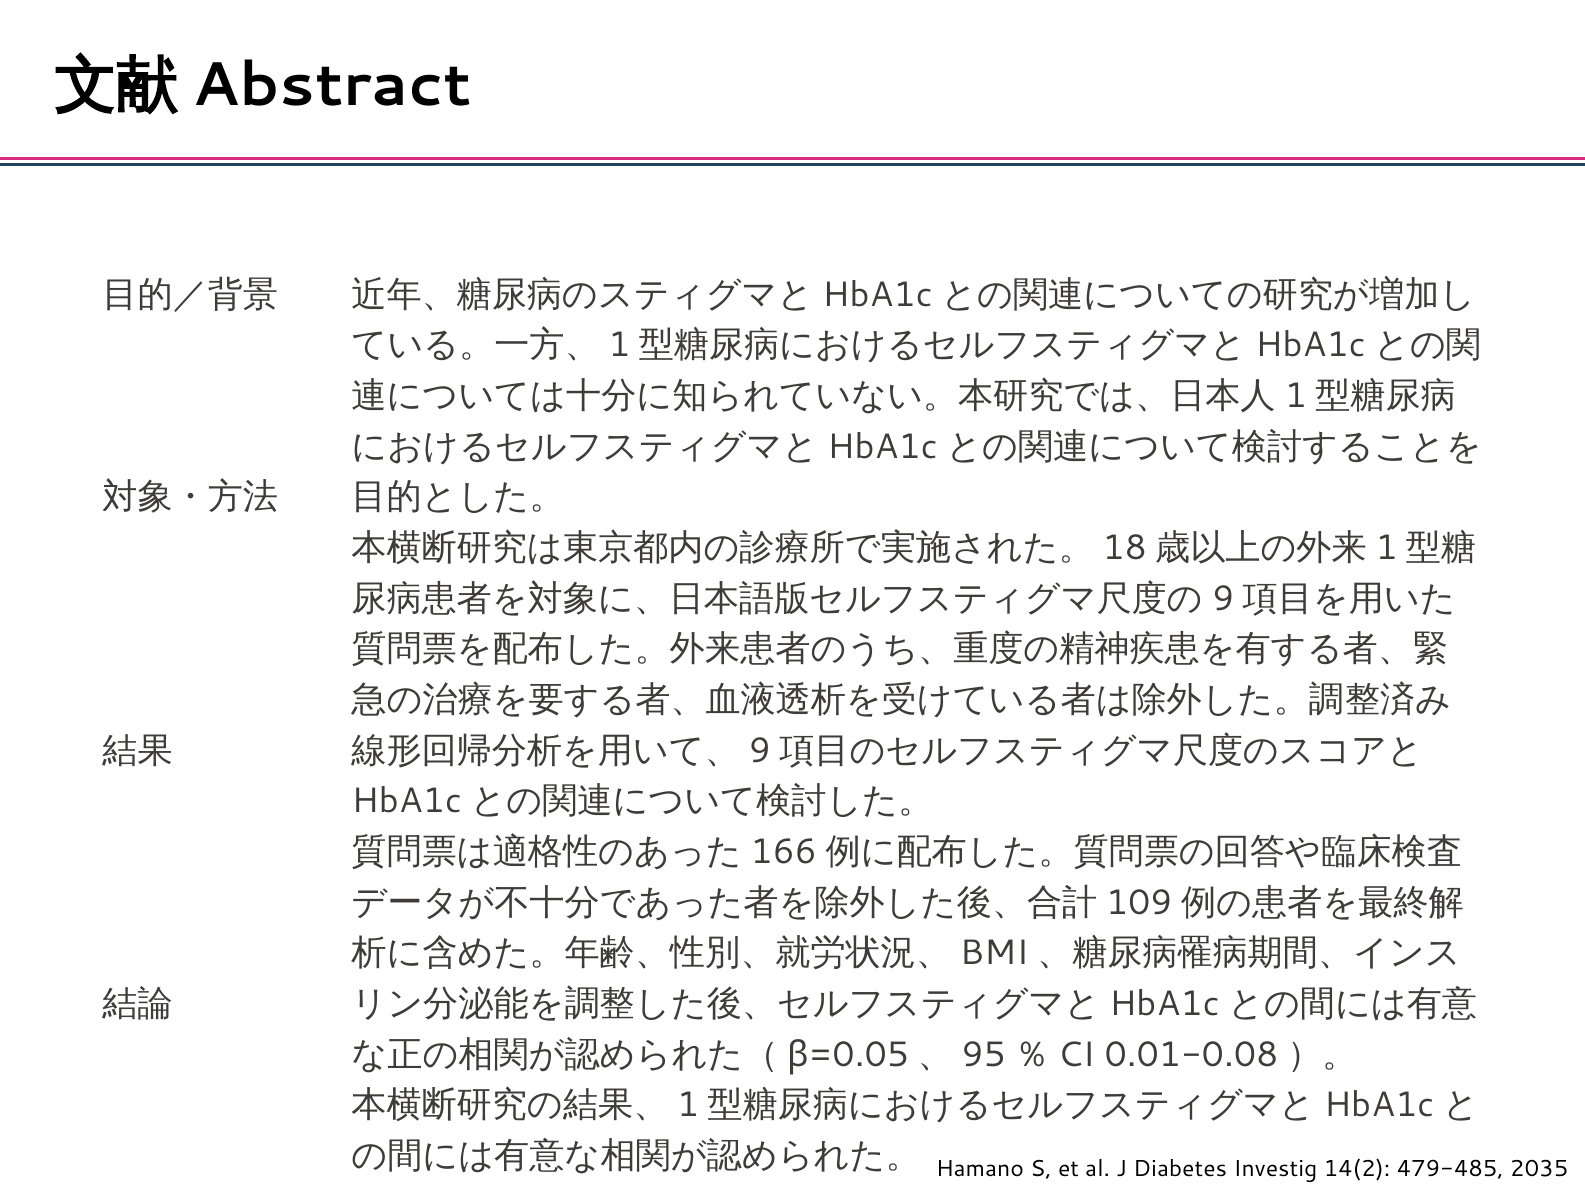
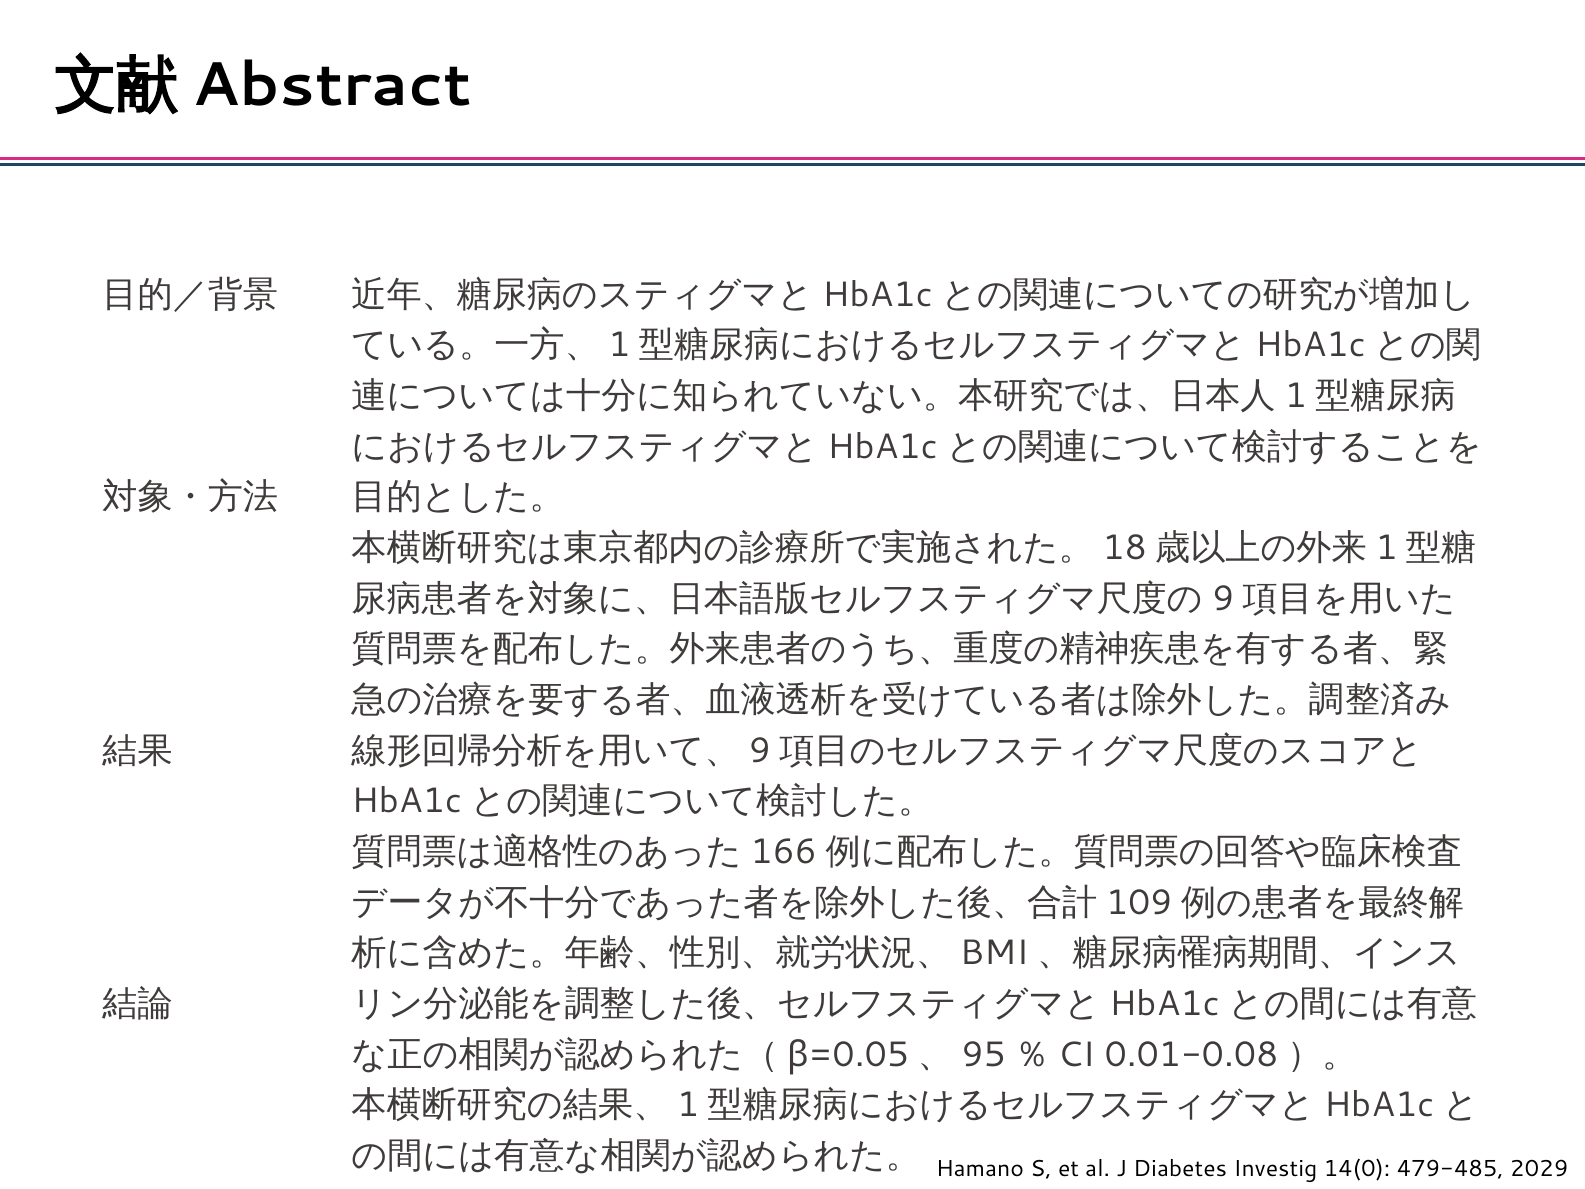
14(2: 14(2 -> 14(0 (1357, 1169)
2035: 2035 -> 2029 (1539, 1169)
